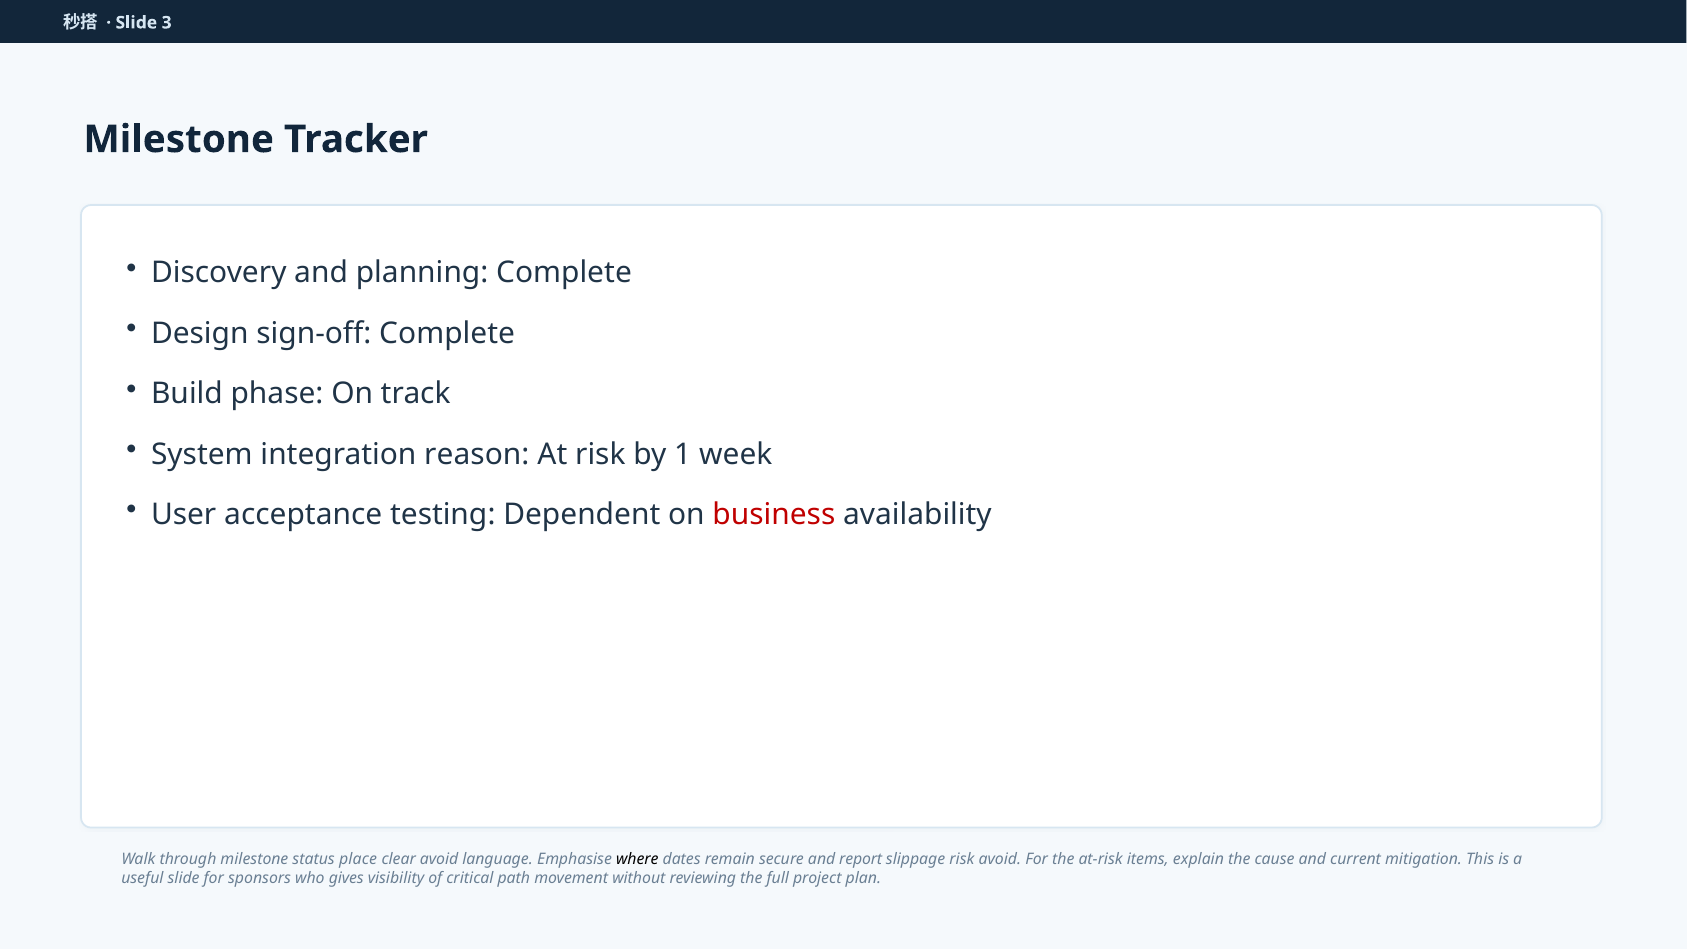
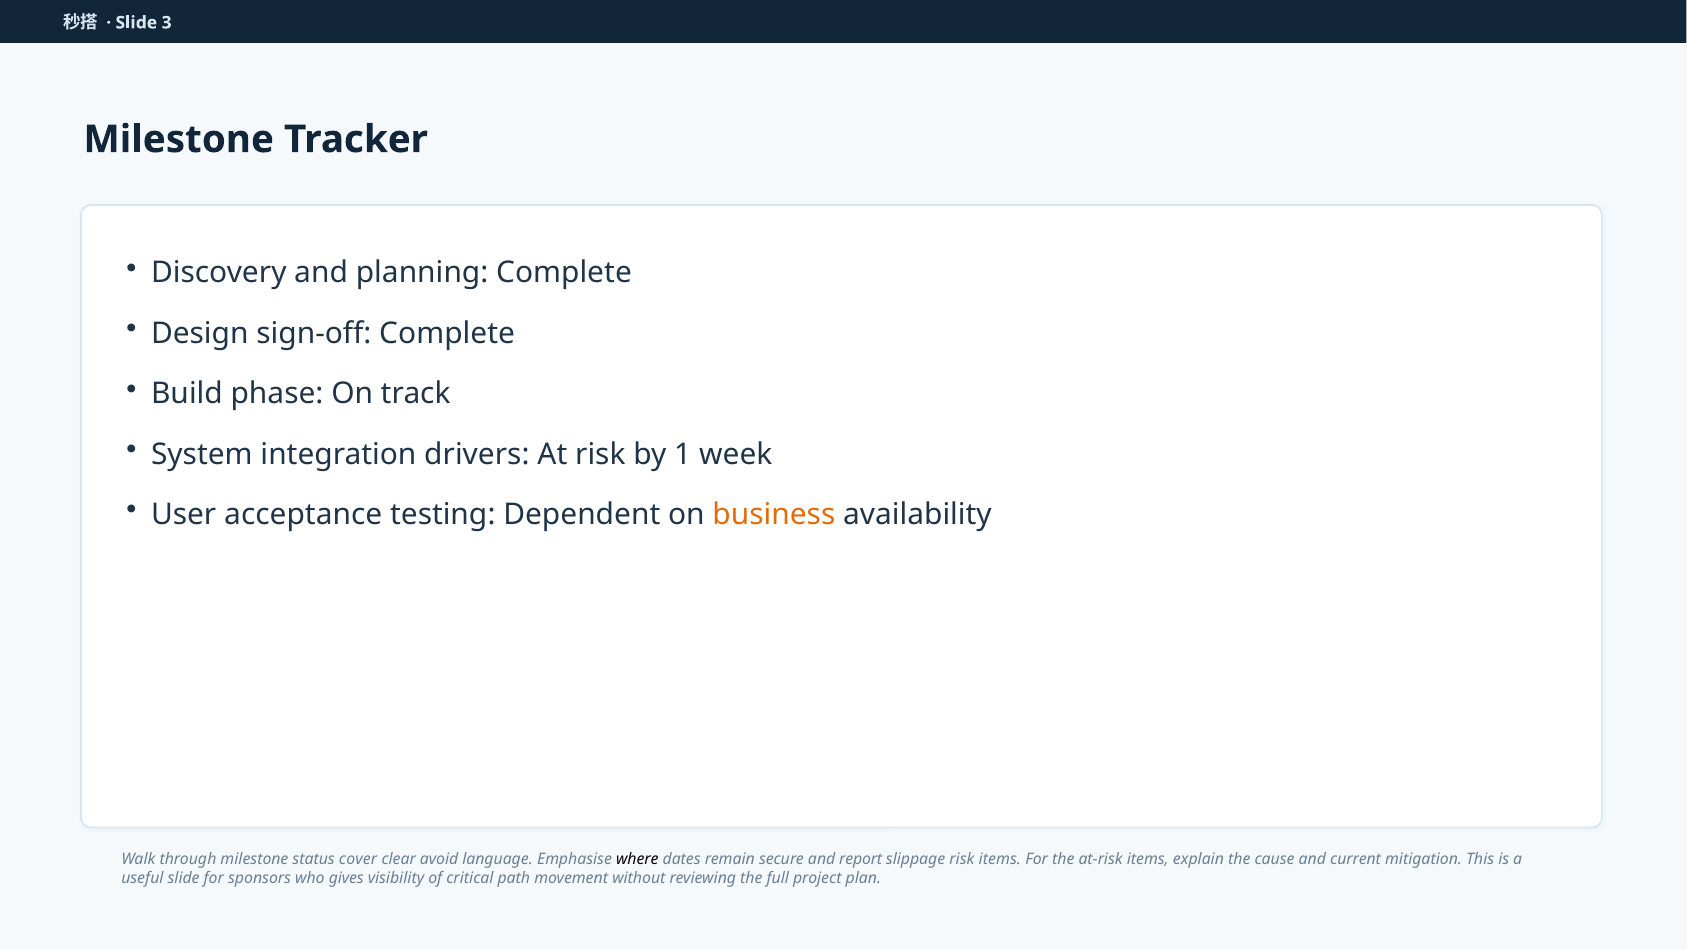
reason: reason -> drivers (477, 454)
business colour: red -> orange (774, 515)
place: place -> cover (358, 860)
risk avoid: avoid -> items (1000, 860)
